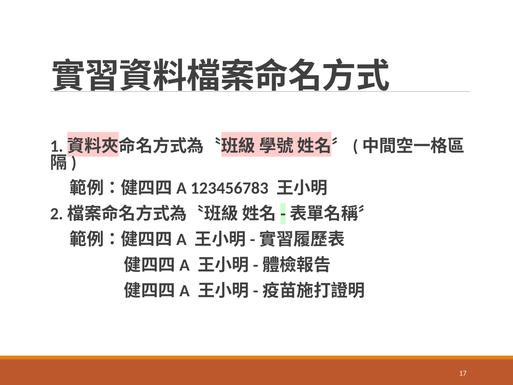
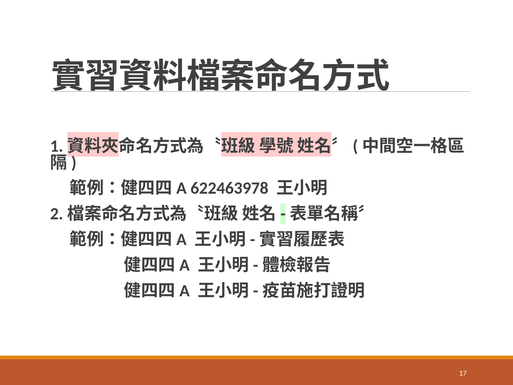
123456783: 123456783 -> 622463978 (229, 188)
